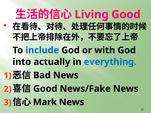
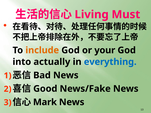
Good: Good -> Must (126, 15)
include colour: blue -> orange (42, 50)
with: with -> your (105, 50)
